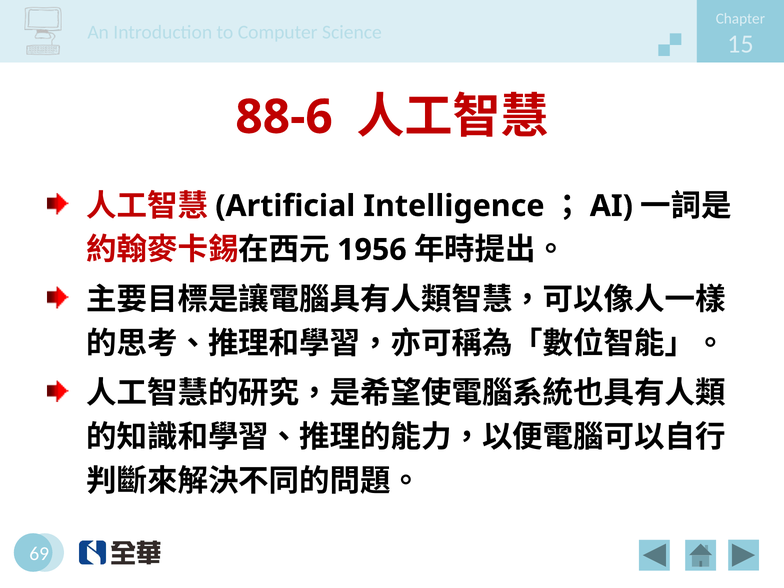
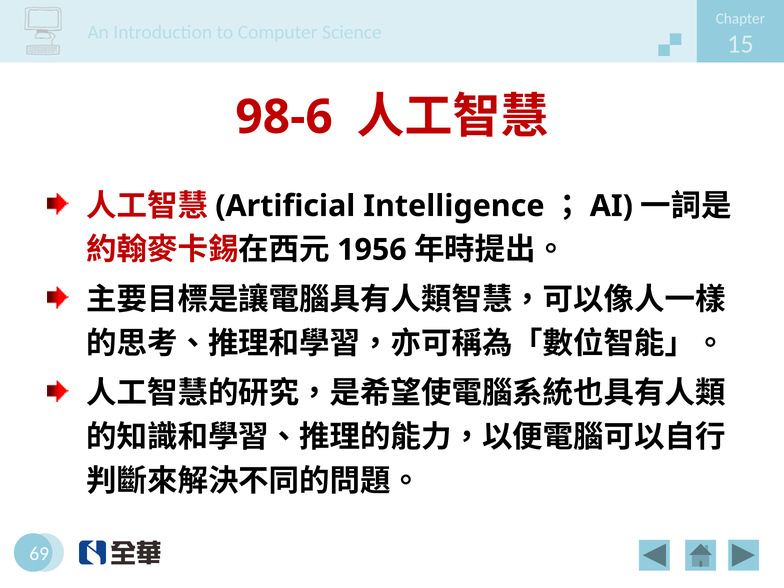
88-6: 88-6 -> 98-6 (284, 117)
